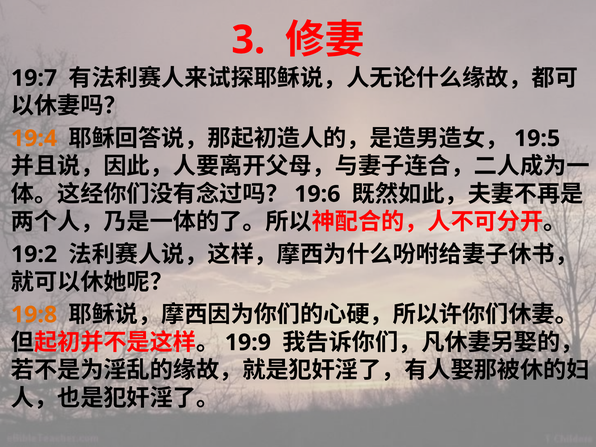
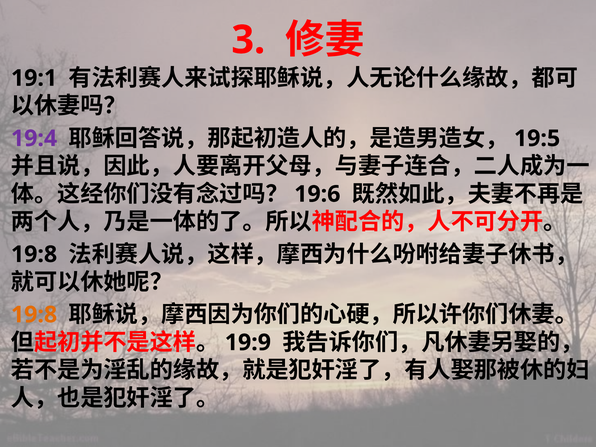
19:7: 19:7 -> 19:1 (34, 78)
19:4 colour: orange -> purple (34, 138)
19:2: 19:2 -> 19:8 (34, 254)
